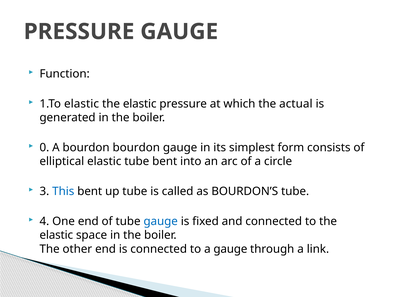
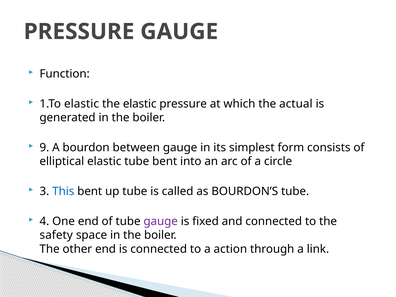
0: 0 -> 9 (44, 148)
bourdon bourdon: bourdon -> between (136, 148)
gauge colour: blue -> purple (161, 221)
elastic: elastic -> safety (56, 235)
a gauge: gauge -> action (230, 249)
